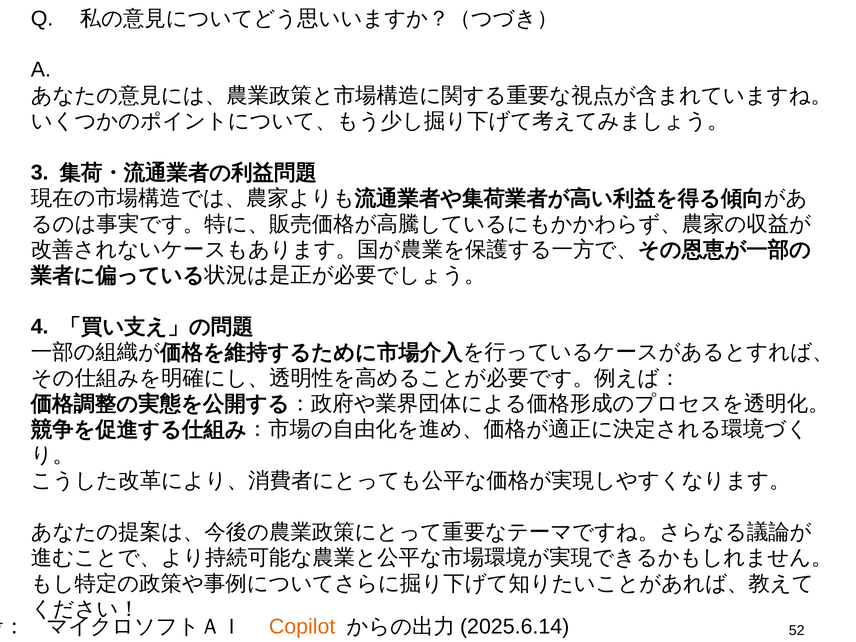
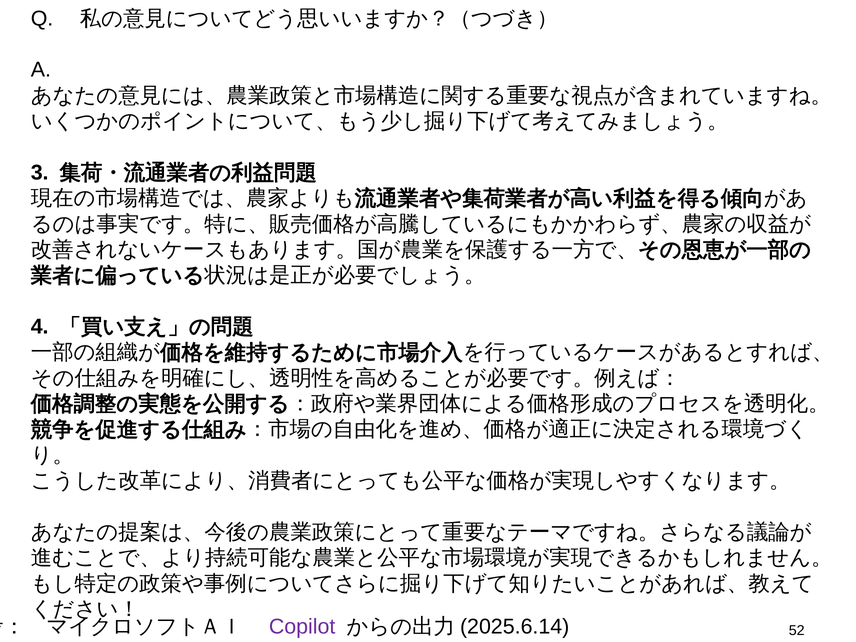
Copilot colour: orange -> purple (302, 627)
